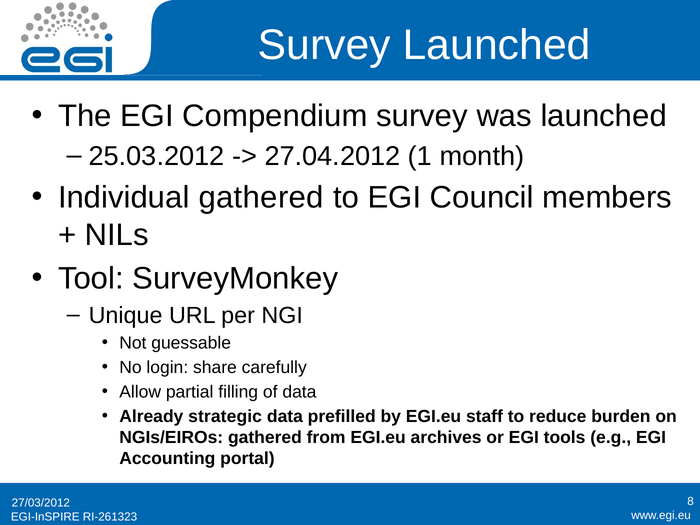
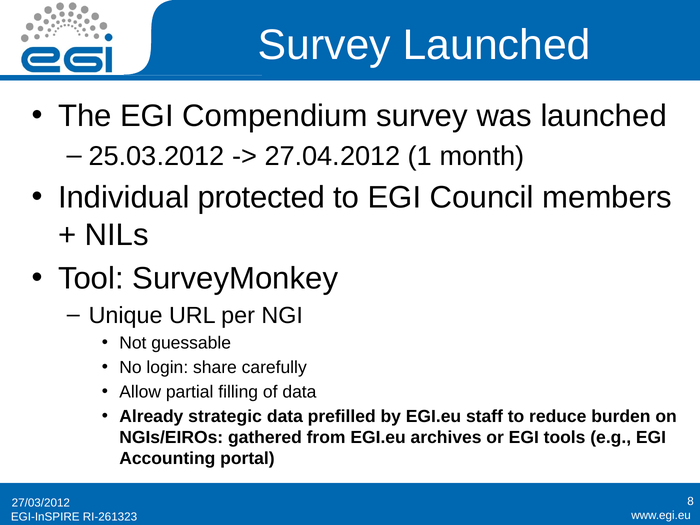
Individual gathered: gathered -> protected (261, 198)
